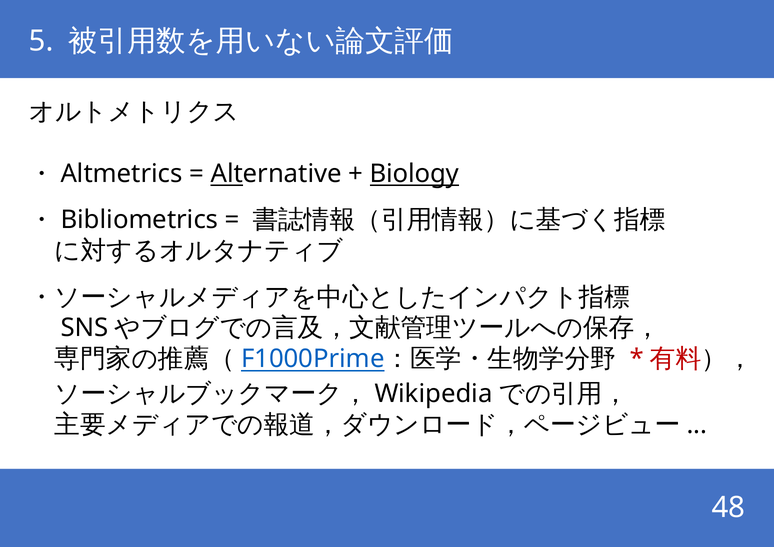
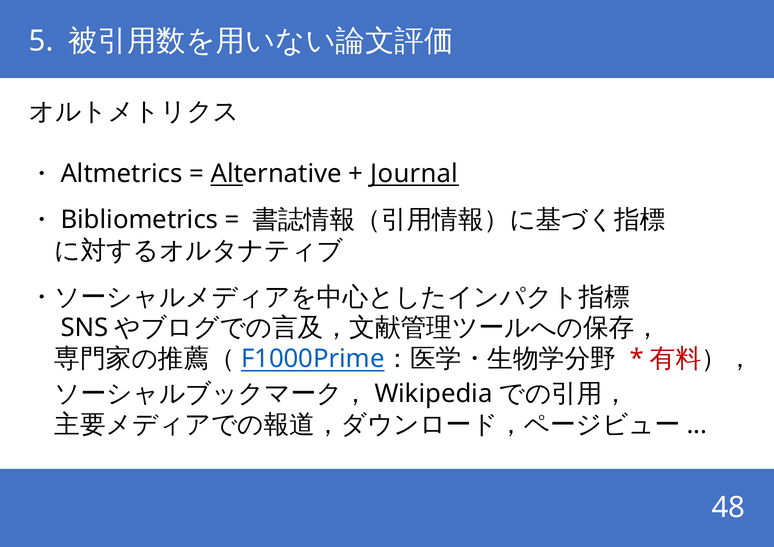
Biology: Biology -> Journal (414, 174)
